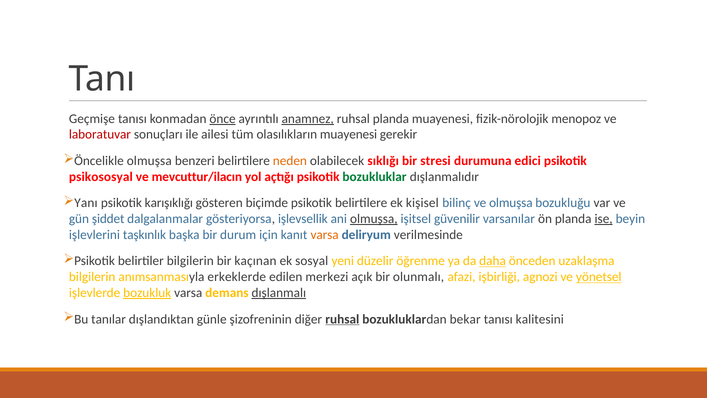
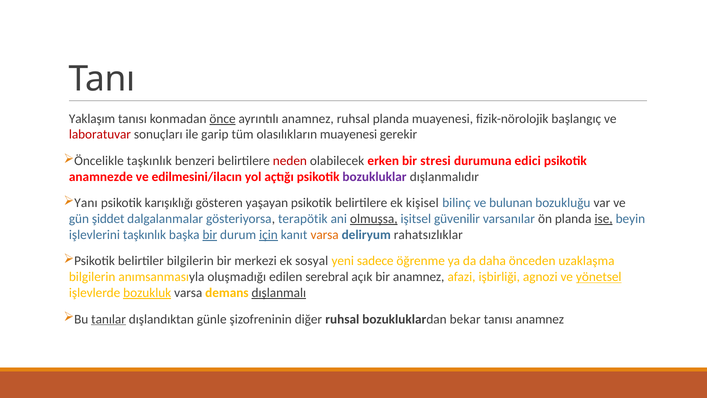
Geçmişe: Geçmişe -> Yaklaşım (92, 119)
anamnez underline: present -> none (308, 119)
menopoz: menopoz -> başlangıç (576, 119)
ailesi: ailesi -> garip (215, 134)
Öncelikle olmuşsa: olmuşsa -> taşkınlık (149, 161)
neden colour: orange -> red (290, 161)
sıklığı: sıklığı -> erken (383, 161)
psikososyal: psikososyal -> anamnezde (101, 177)
mevcuttur/ilacın: mevcuttur/ilacın -> edilmesini/ilacın (197, 177)
bozukluklar colour: green -> purple (375, 177)
biçimde: biçimde -> yaşayan (267, 203)
ve olmuşsa: olmuşsa -> bulunan (511, 203)
işlevsellik: işlevsellik -> terapötik (303, 219)
bir underline: none -> present (210, 235)
için underline: none -> present (268, 235)
verilmesinde: verilmesinde -> rahatsızlıklar (428, 235)
kaçınan: kaçınan -> merkezi (256, 261)
düzelir: düzelir -> sadece (375, 261)
daha underline: present -> none (493, 261)
erkeklerde: erkeklerde -> oluşmadığı (237, 277)
merkezi: merkezi -> serebral (327, 277)
bir olunmalı: olunmalı -> anamnez (419, 277)
tanılar underline: none -> present (109, 319)
ruhsal underline: present -> none (342, 319)
tanısı kalitesini: kalitesini -> anamnez (540, 319)
